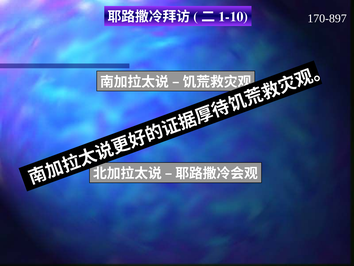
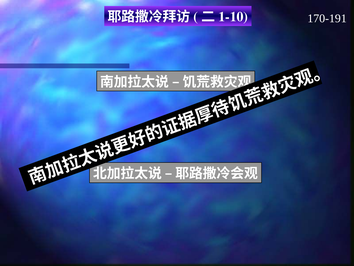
170-897: 170-897 -> 170-191 (327, 18)
